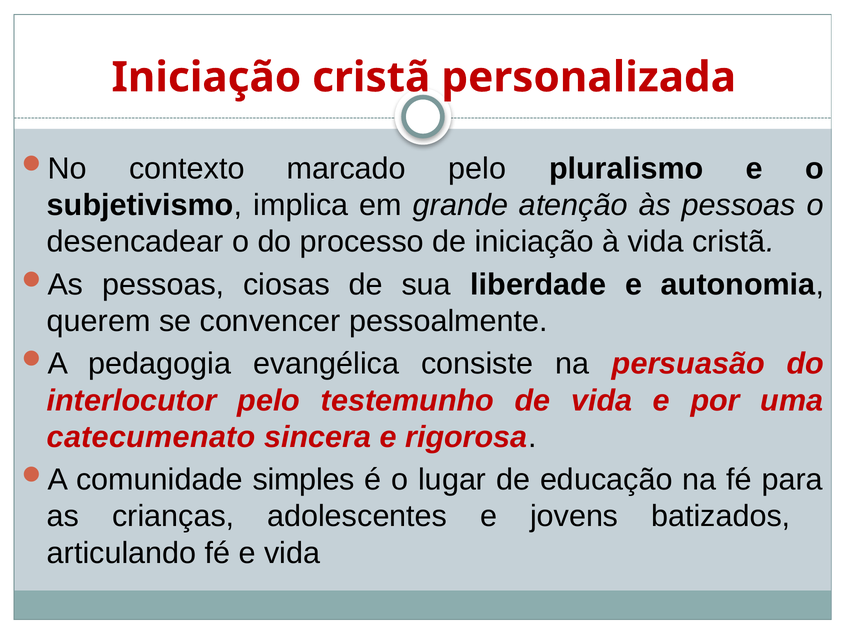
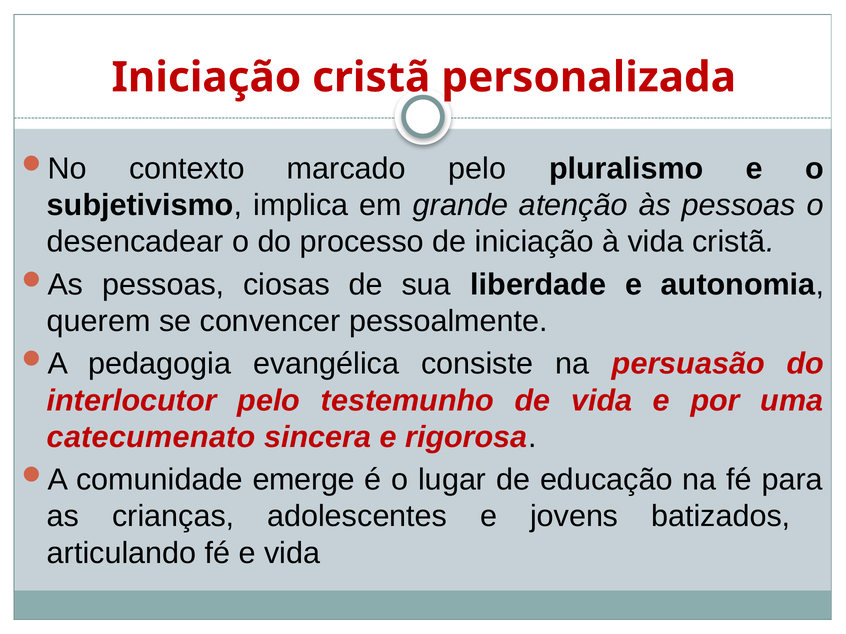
simples: simples -> emerge (304, 480)
